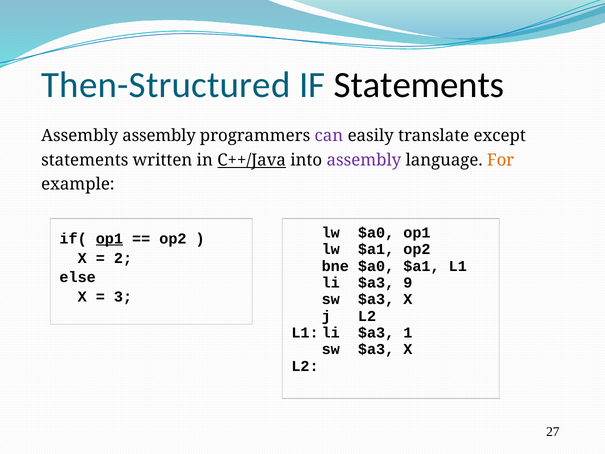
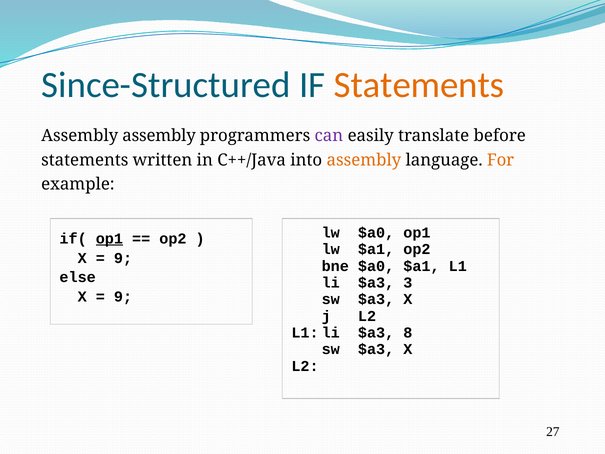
Then-Structured: Then-Structured -> Since-Structured (166, 85)
Statements colour: black -> orange (419, 85)
except: except -> before (500, 136)
C++/Java underline: present -> none (252, 160)
assembly colour: purple -> orange (364, 160)
2: 2 -> 9 (123, 258)
9: 9 -> 3 (408, 283)
3: 3 -> 9 (123, 297)
1: 1 -> 8 (408, 333)
